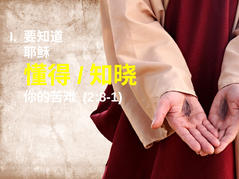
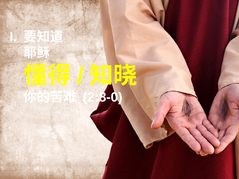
2:8-1: 2:8-1 -> 2:8-0 (103, 97)
